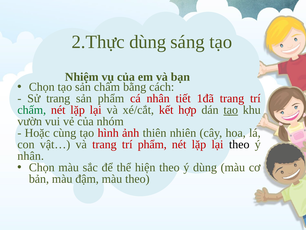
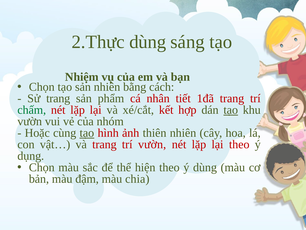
sản châm: châm -> nhiên (107, 87)
tạo underline: none -> present (87, 133)
trí phẩm: phẩm -> vườn (152, 144)
theo colour: black -> red (239, 144)
nhân: nhân -> dụng (31, 156)
màu theo: theo -> chia (137, 179)
